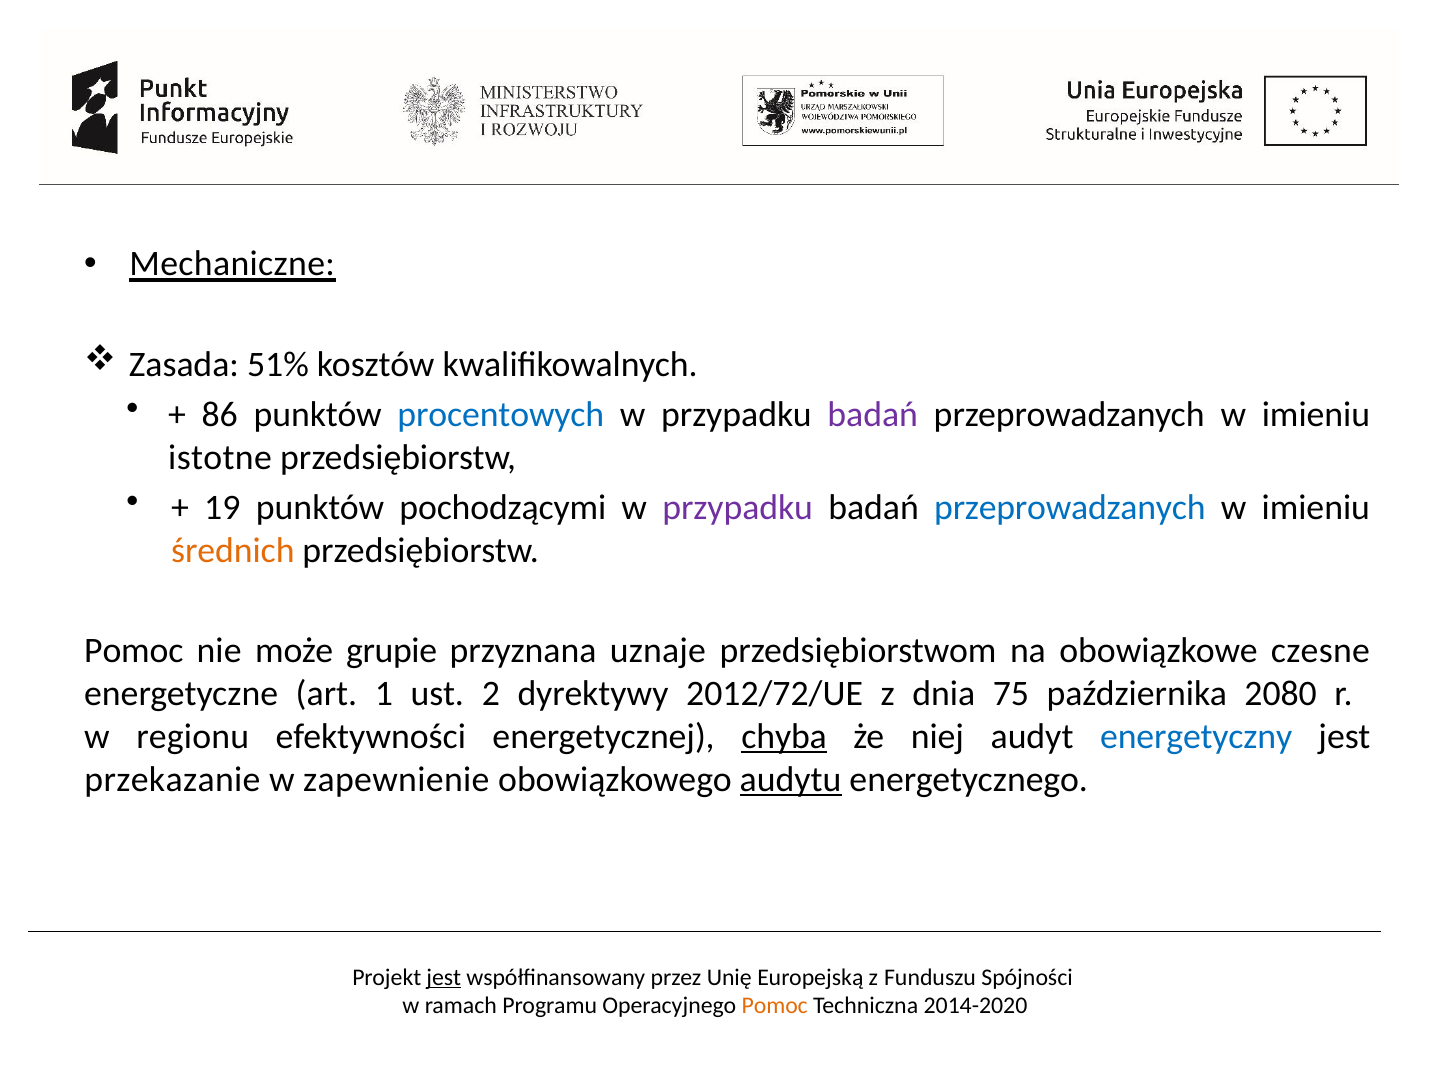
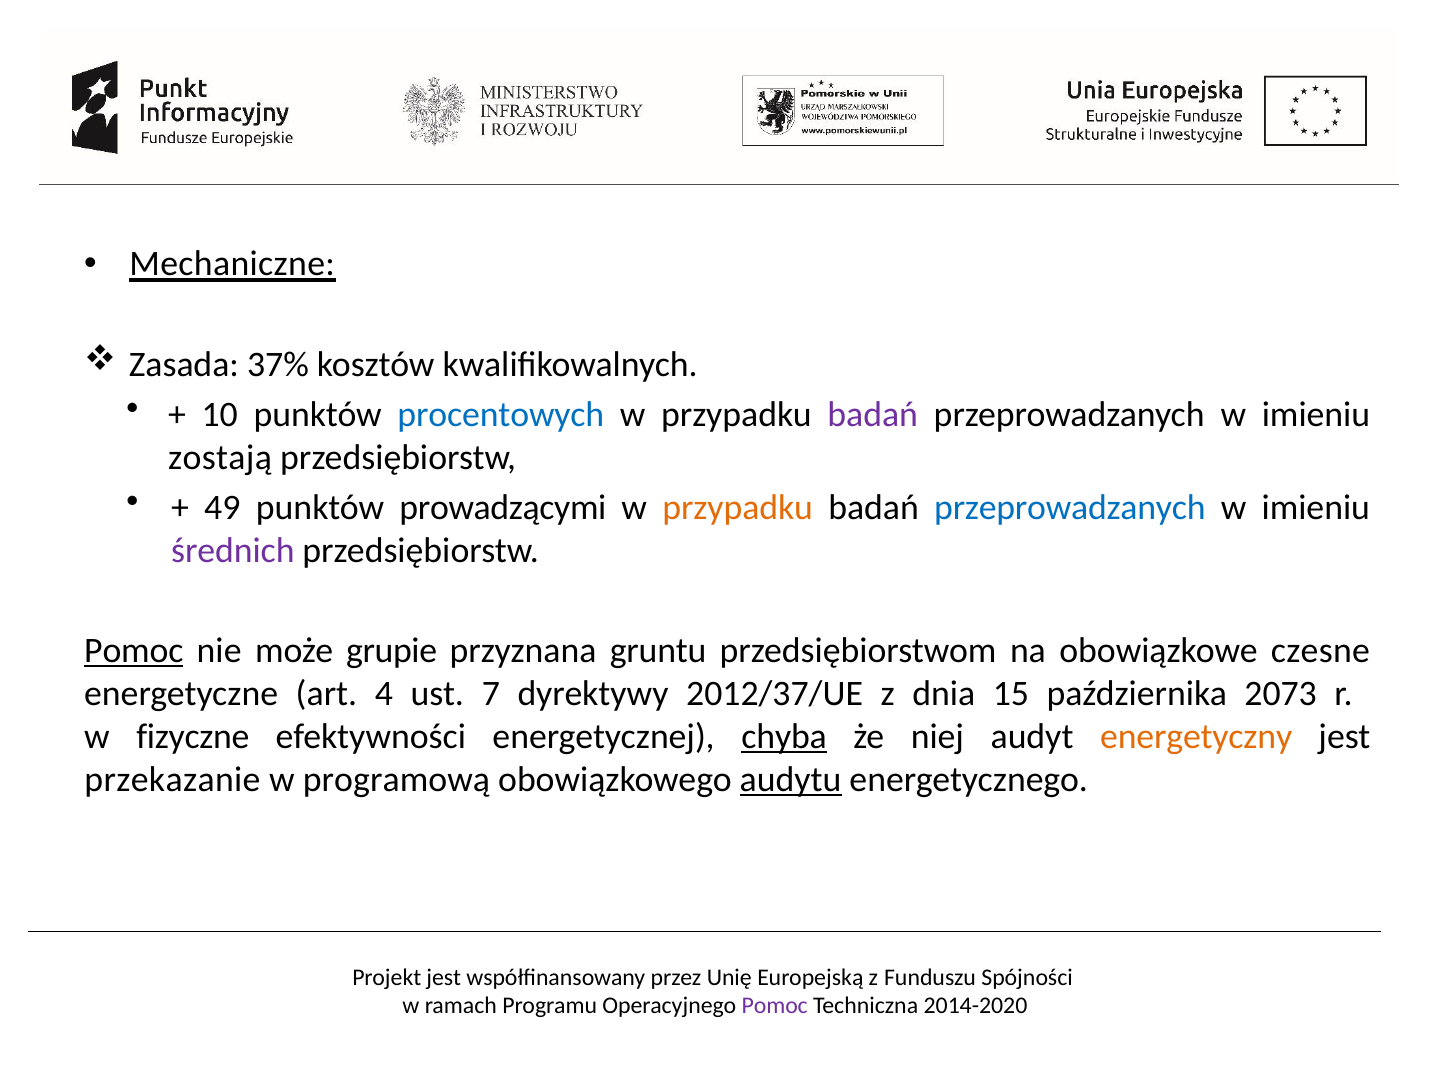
51%: 51% -> 37% (278, 364)
86: 86 -> 10 (220, 414)
istotne: istotne -> zostają (220, 457)
19: 19 -> 49 (222, 507)
pochodzącymi: pochodzącymi -> prowadzącymi (503, 507)
przypadku colour: purple -> orange (738, 507)
średnich colour: orange -> purple (233, 550)
Pomoc underline: none -> present (134, 650)
uznaje: uznaje -> gruntu (658, 650)
1: 1 -> 4 (384, 693)
2: 2 -> 7 (491, 693)
2012/72/UE: 2012/72/UE -> 2012/37/UE (775, 693)
75: 75 -> 15 (1011, 693)
2080: 2080 -> 2073 (1281, 693)
regionu: regionu -> fizyczne (193, 736)
energetyczny colour: blue -> orange (1196, 736)
zapewnienie: zapewnienie -> programową (396, 779)
jest underline: present -> none (444, 976)
Pomoc colour: orange -> purple (775, 1005)
